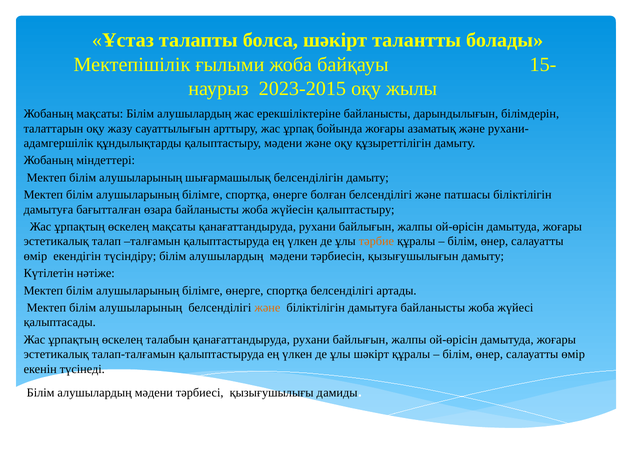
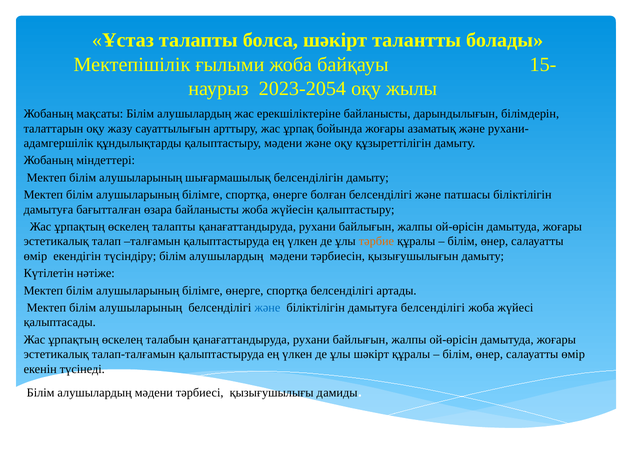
2023-2015: 2023-2015 -> 2023-2054 (302, 89)
өскелең мақсаты: мақсаты -> талапты (174, 227)
және colour: orange -> blue (267, 308)
дамытуға байланысты: байланысты -> белсенділігі (433, 308)
